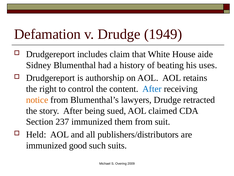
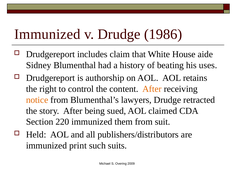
Defamation: Defamation -> Immunized (47, 34)
1949: 1949 -> 1986 (163, 34)
After colour: blue -> orange (152, 89)
237: 237 -> 220 (62, 121)
good: good -> print (78, 145)
